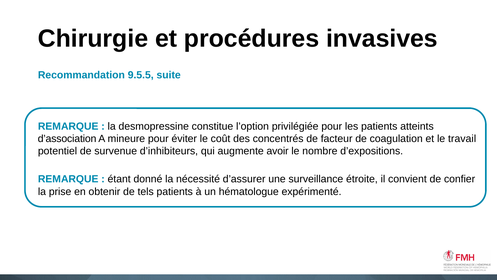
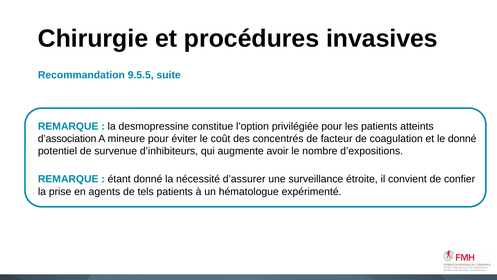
le travail: travail -> donné (462, 139)
obtenir: obtenir -> agents (104, 191)
